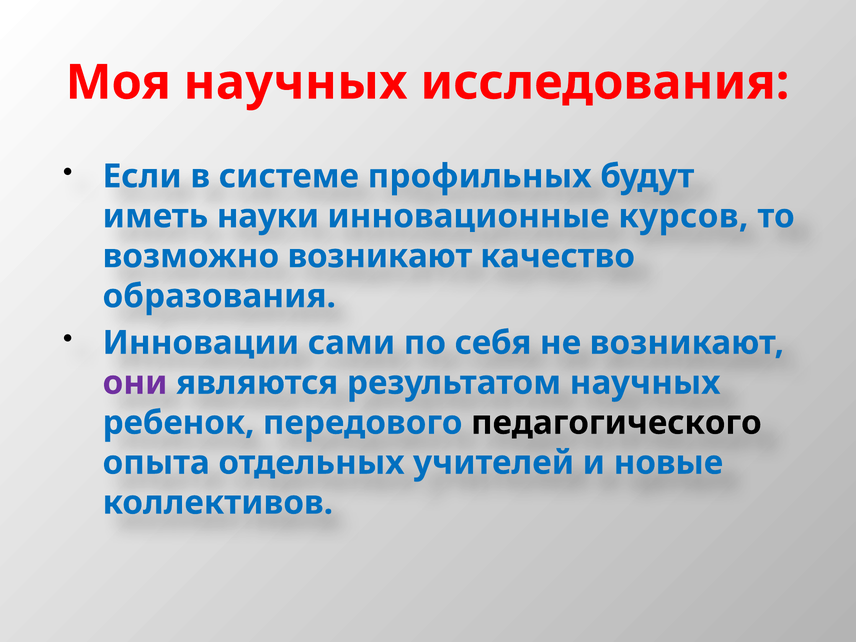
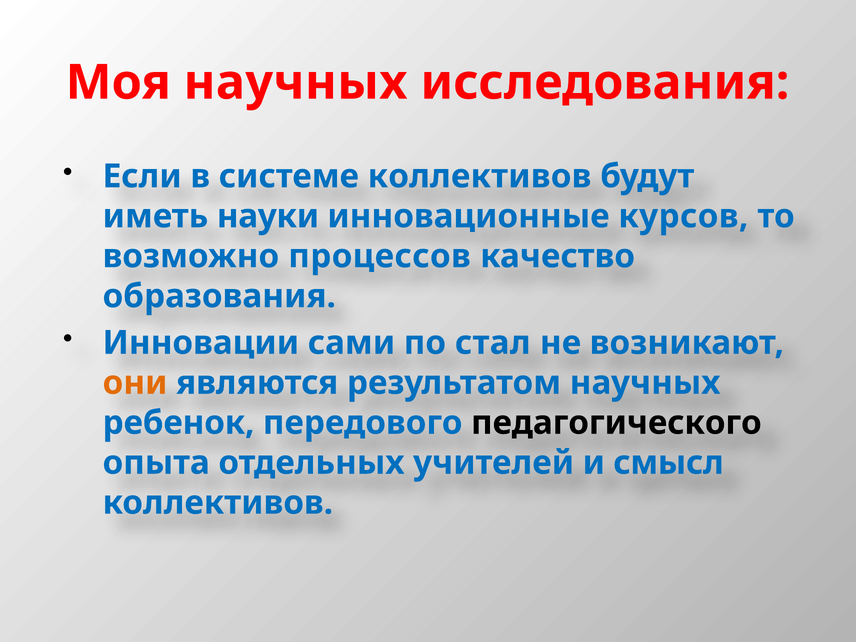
системе профильных: профильных -> коллективов (480, 176)
возможно возникают: возникают -> процессов (380, 256)
себя: себя -> стал (493, 343)
они colour: purple -> orange (135, 383)
новые: новые -> смысл (668, 463)
